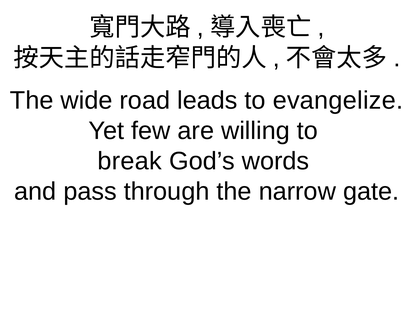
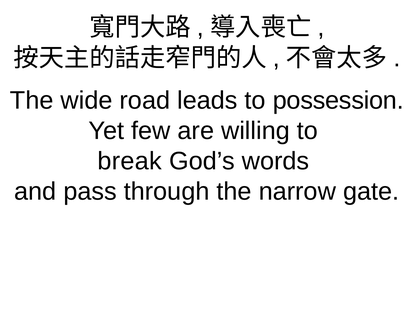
evangelize: evangelize -> possession (338, 100)
